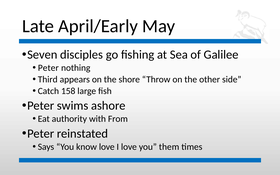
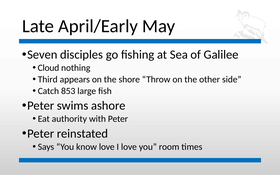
Peter: Peter -> Cloud (48, 68)
158: 158 -> 853 (68, 91)
with From: From -> Peter (118, 119)
them: them -> room (169, 147)
